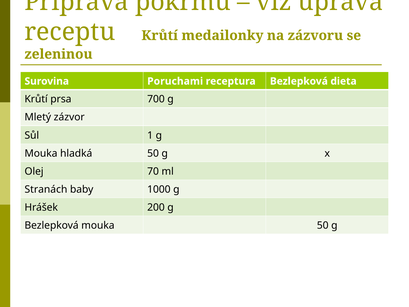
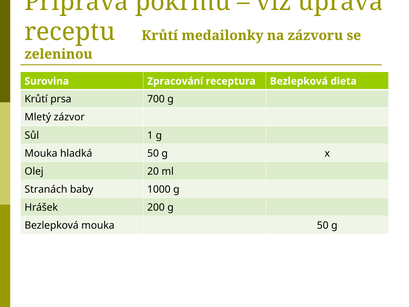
Poruchami: Poruchami -> Zpracování (175, 81)
70: 70 -> 20 (153, 171)
